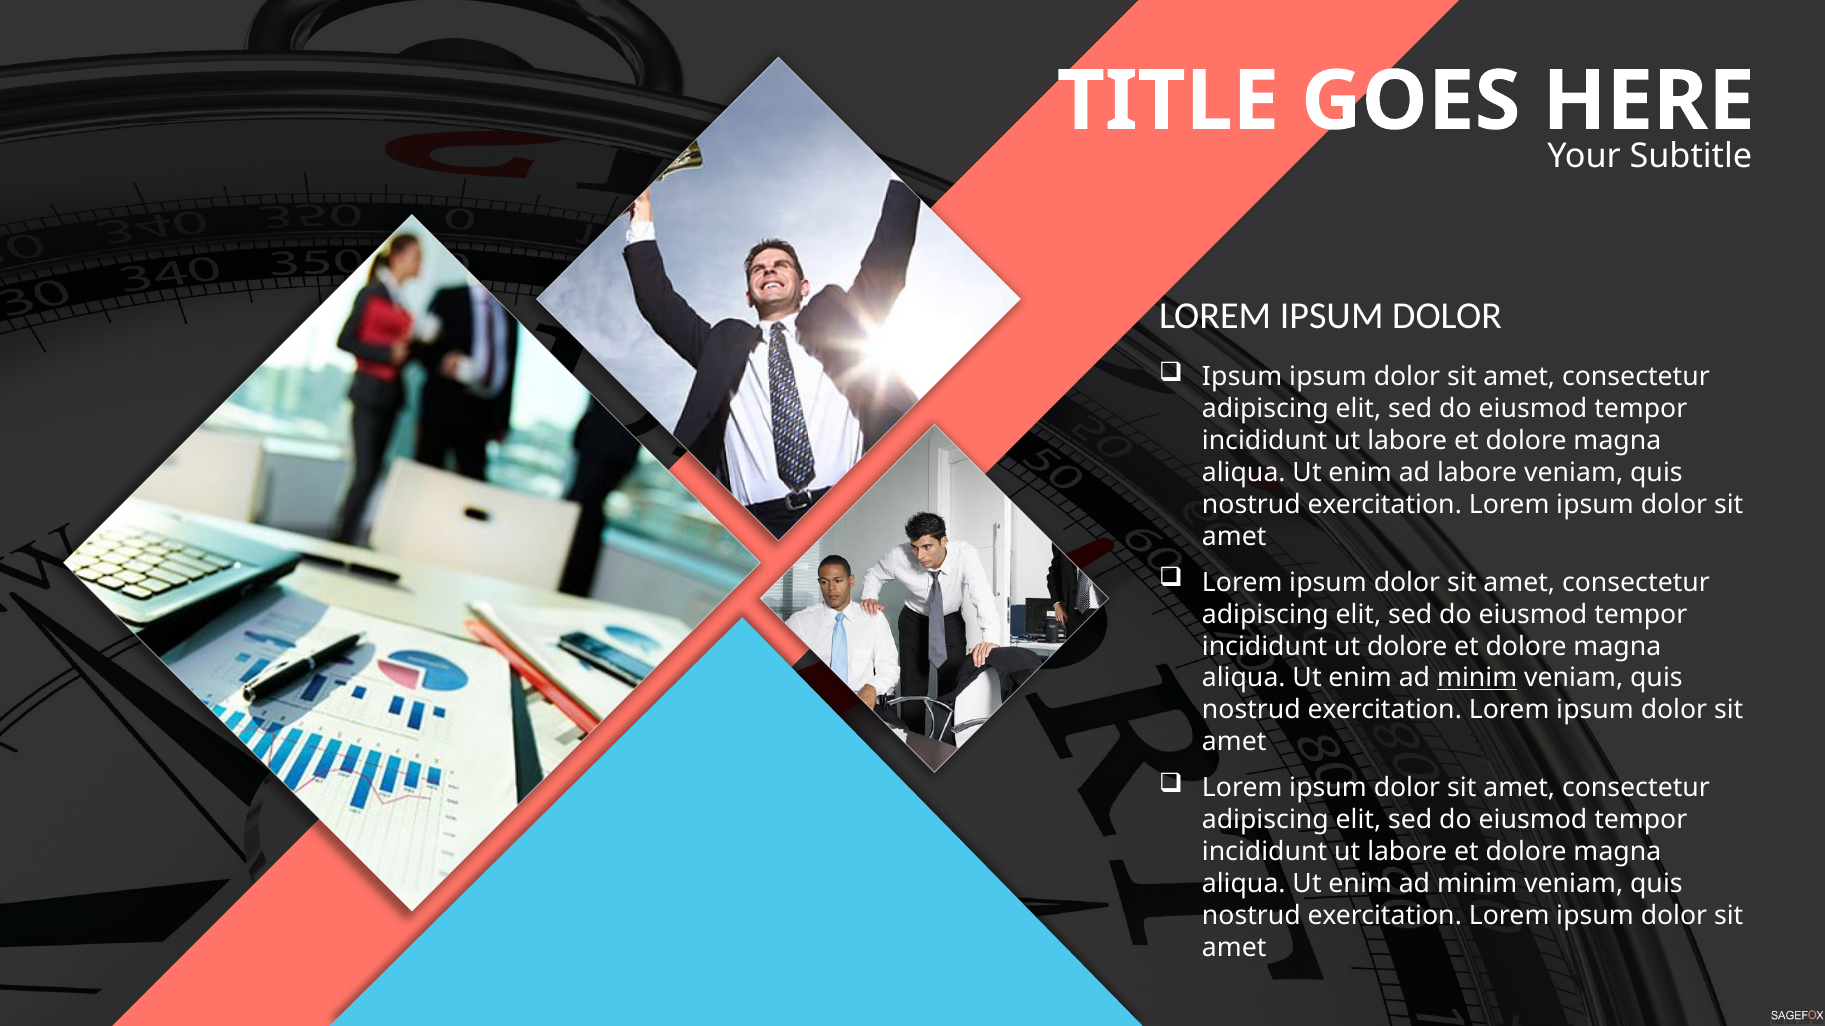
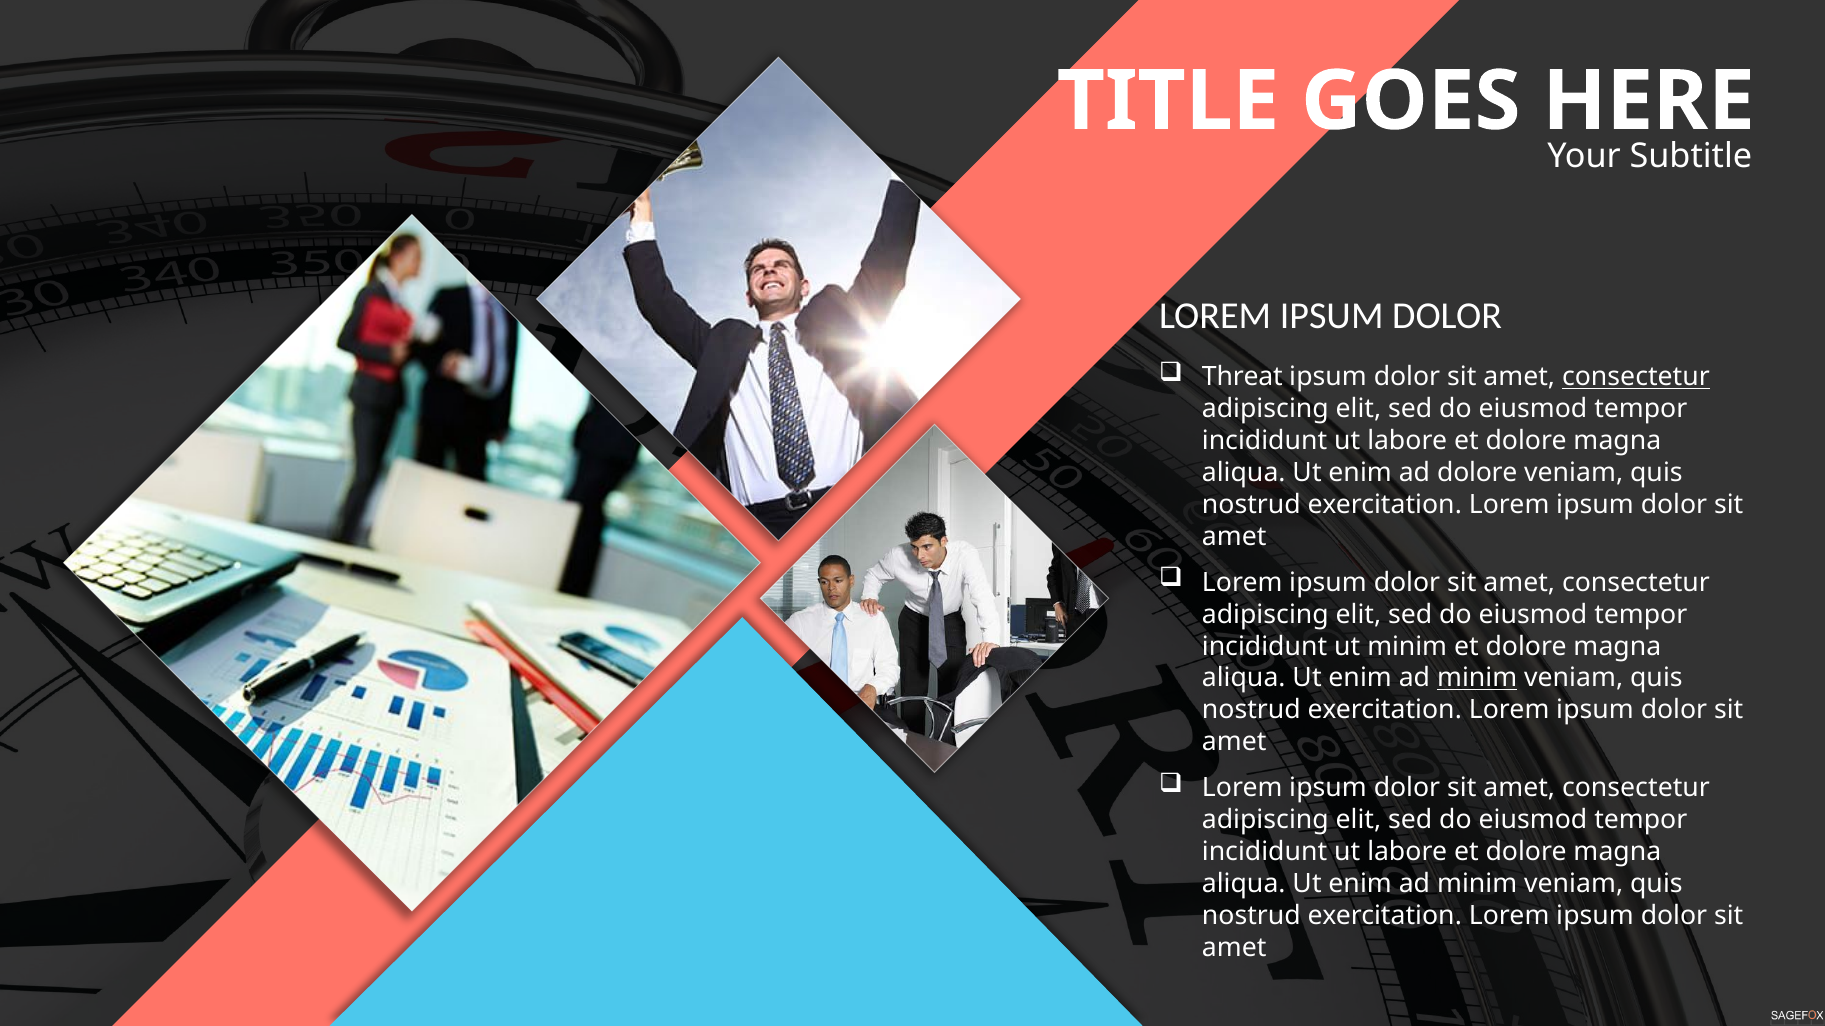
Ipsum: Ipsum -> Threat (1242, 377)
consectetur underline: none -> present (1636, 377)
ad labore: labore -> dolore (1477, 473)
ut dolore: dolore -> minim (1407, 647)
